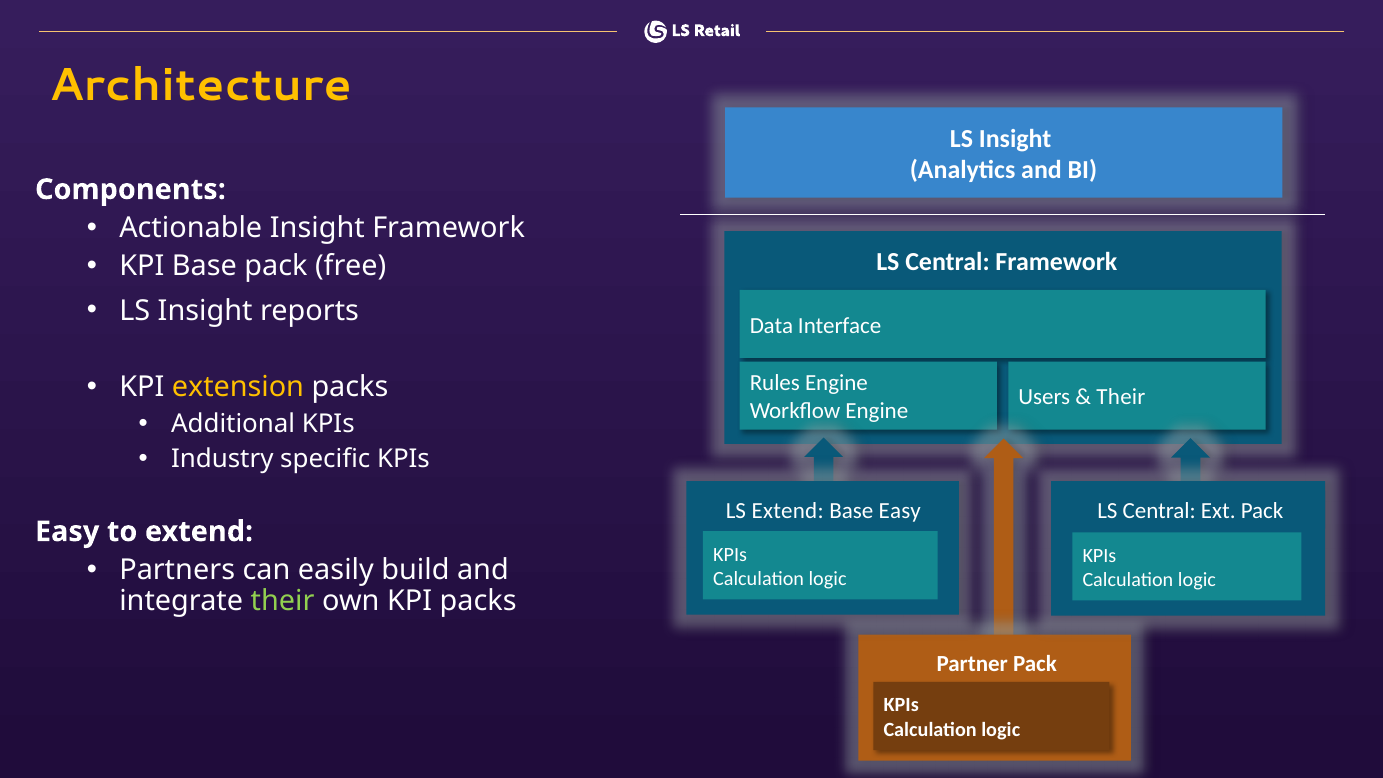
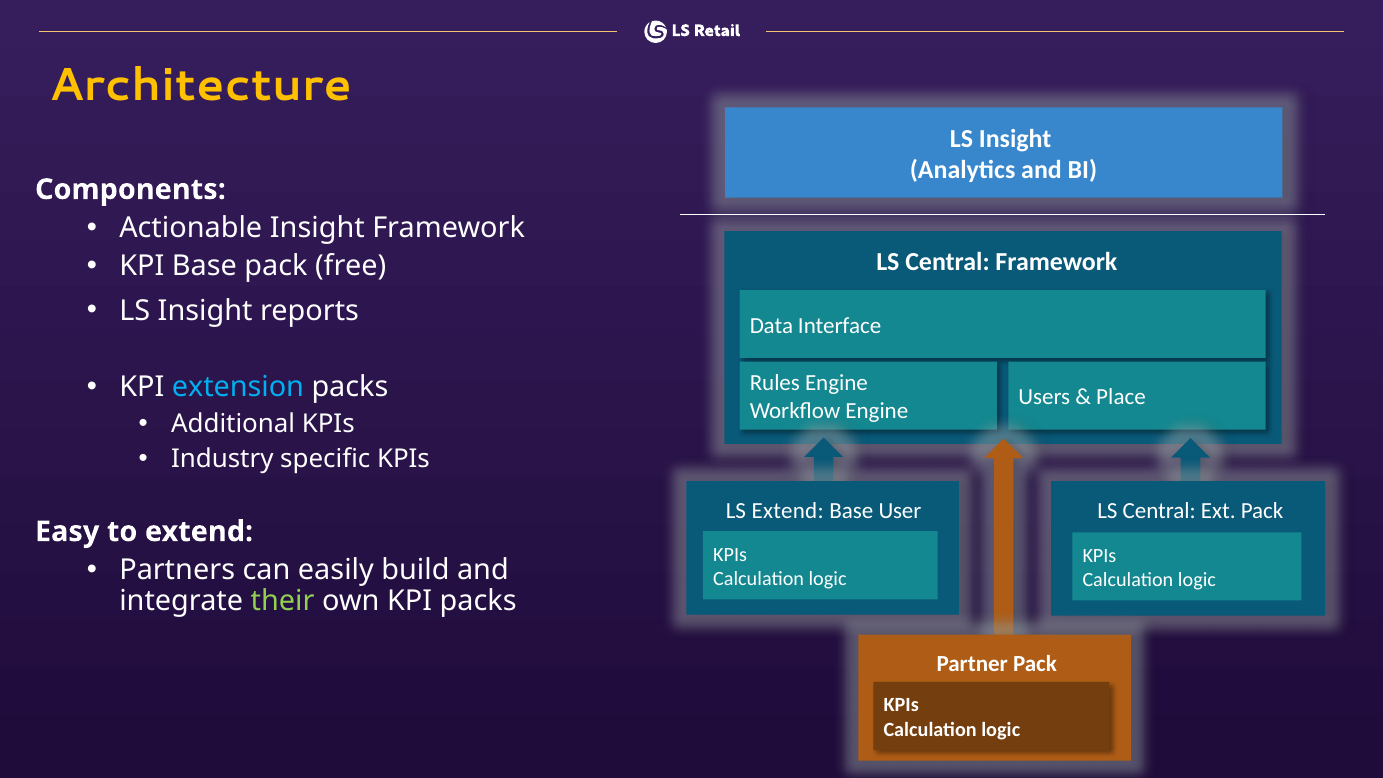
extension colour: yellow -> light blue (238, 387)
Their: Their -> Place (1121, 397)
Base Easy: Easy -> User (900, 511)
